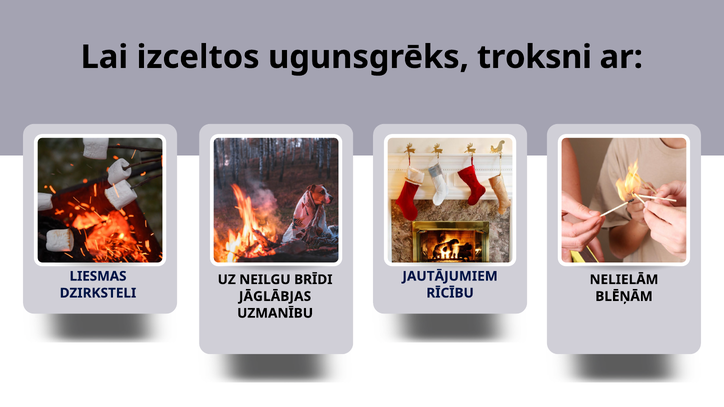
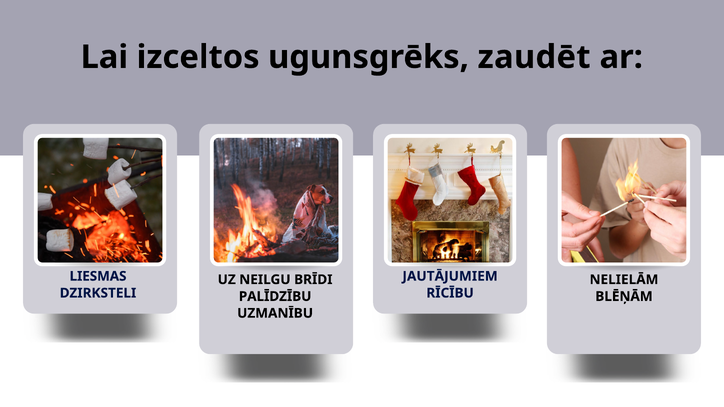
troksni: troksni -> zaudēt (534, 57)
JĀGLĀBJAS: JĀGLĀBJAS -> PALĪDZĪBU (275, 297)
